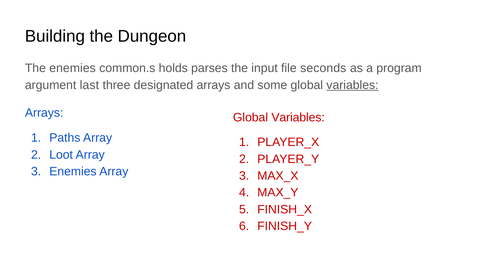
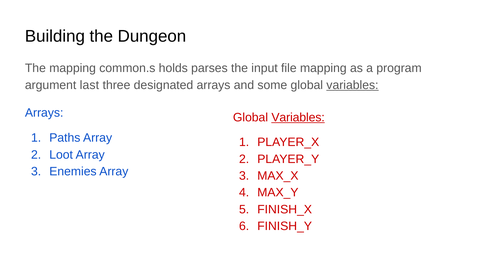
The enemies: enemies -> mapping (73, 68)
file seconds: seconds -> mapping (323, 68)
Variables underline: none -> present (298, 117)
